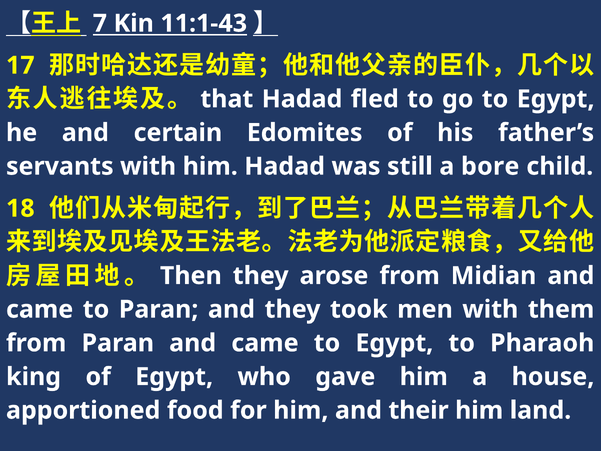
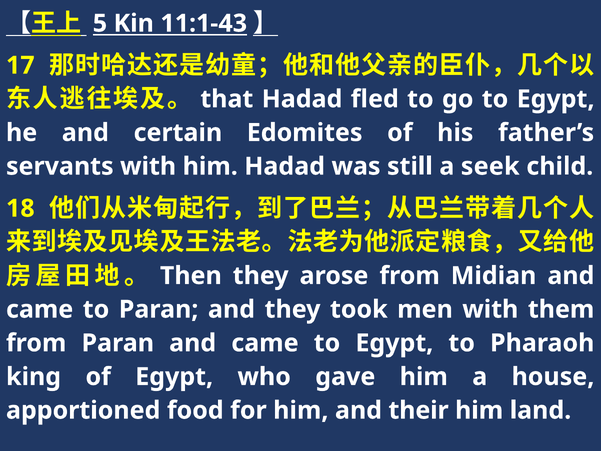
7: 7 -> 5 (100, 23)
bore: bore -> seek (490, 166)
